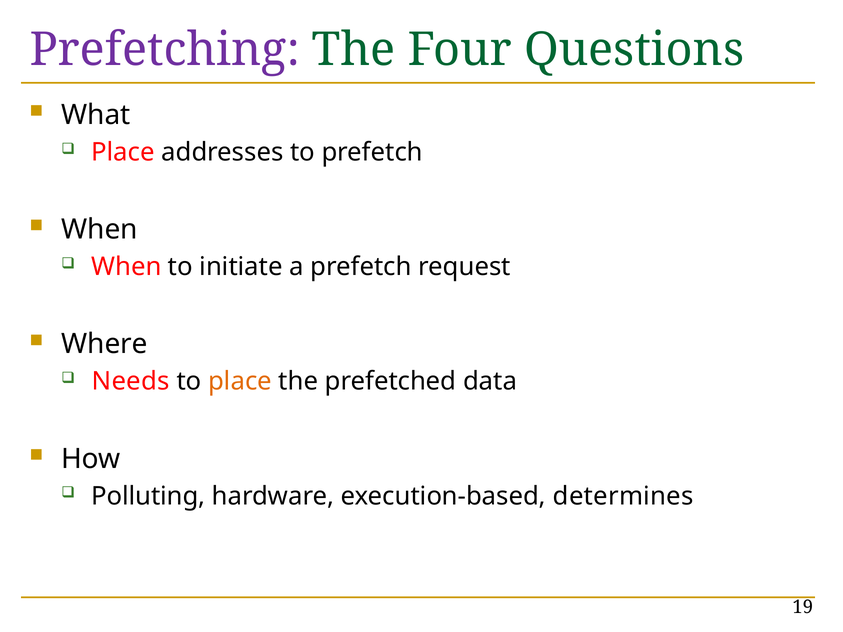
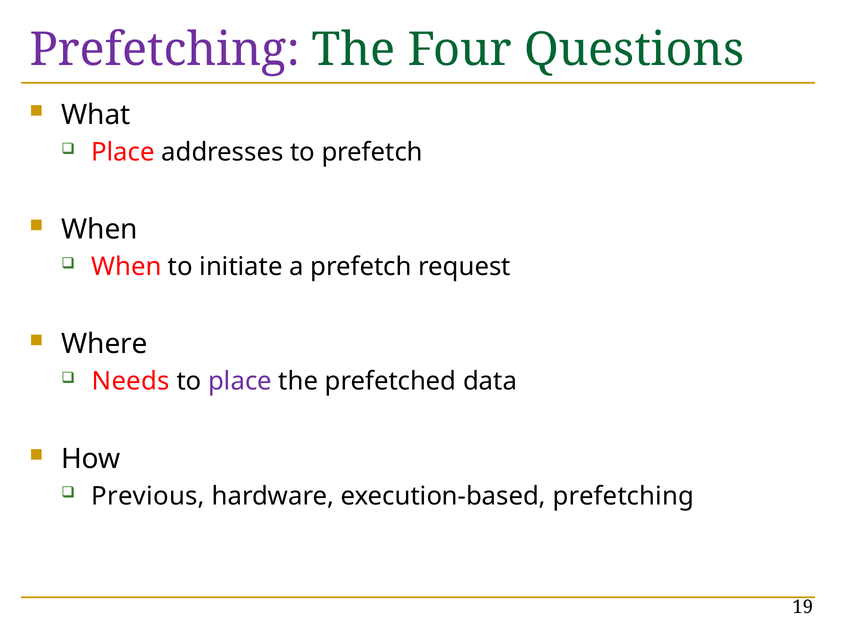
place colour: orange -> purple (240, 382)
Polluting: Polluting -> Previous (148, 496)
execution-based determines: determines -> prefetching (623, 496)
